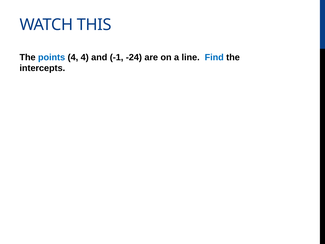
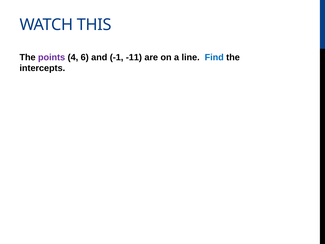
points colour: blue -> purple (52, 57)
4 4: 4 -> 6 (85, 57)
-24: -24 -> -11 (134, 57)
